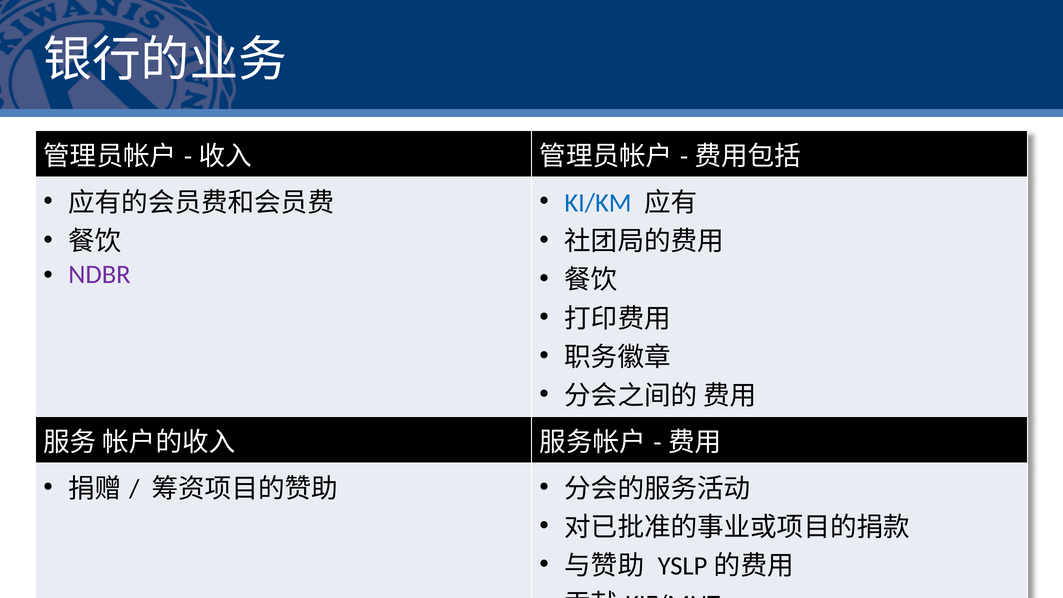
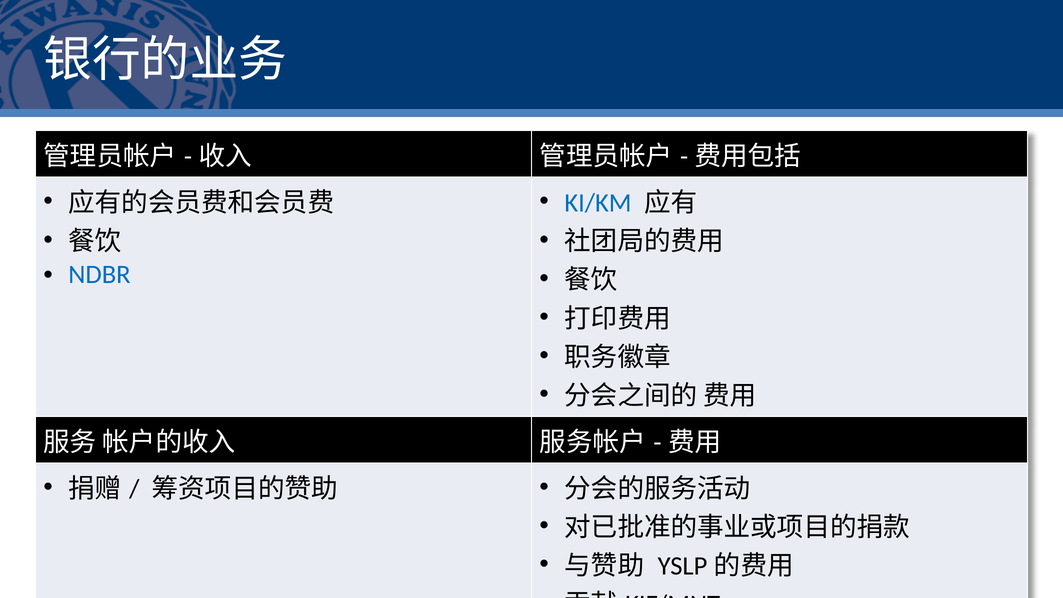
NDBR colour: purple -> blue (99, 275)
